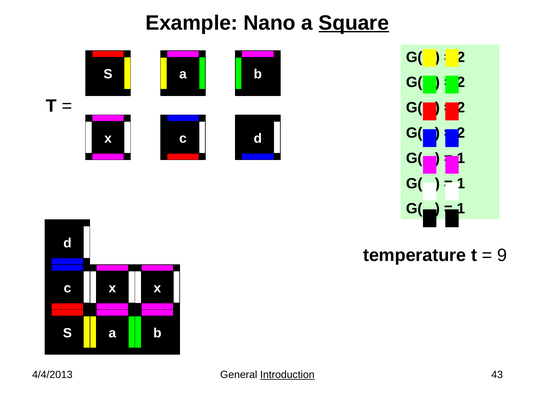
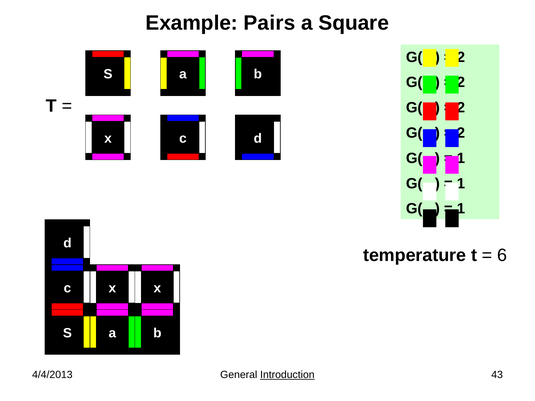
Nano: Nano -> Pairs (269, 23)
Square underline: present -> none (354, 23)
9: 9 -> 6 (502, 255)
